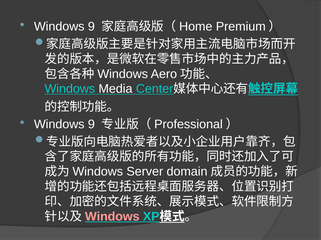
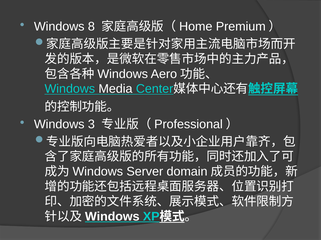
9: 9 -> 8 (91, 27)
9: 9 -> 3 (91, 125)
Windows colour: pink -> white (112, 217)
